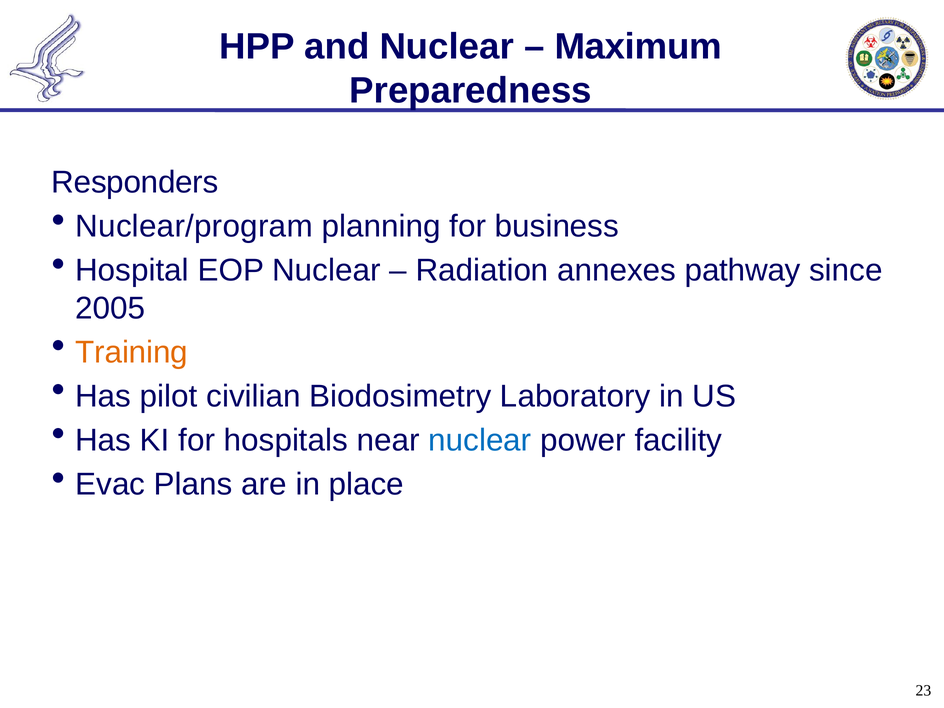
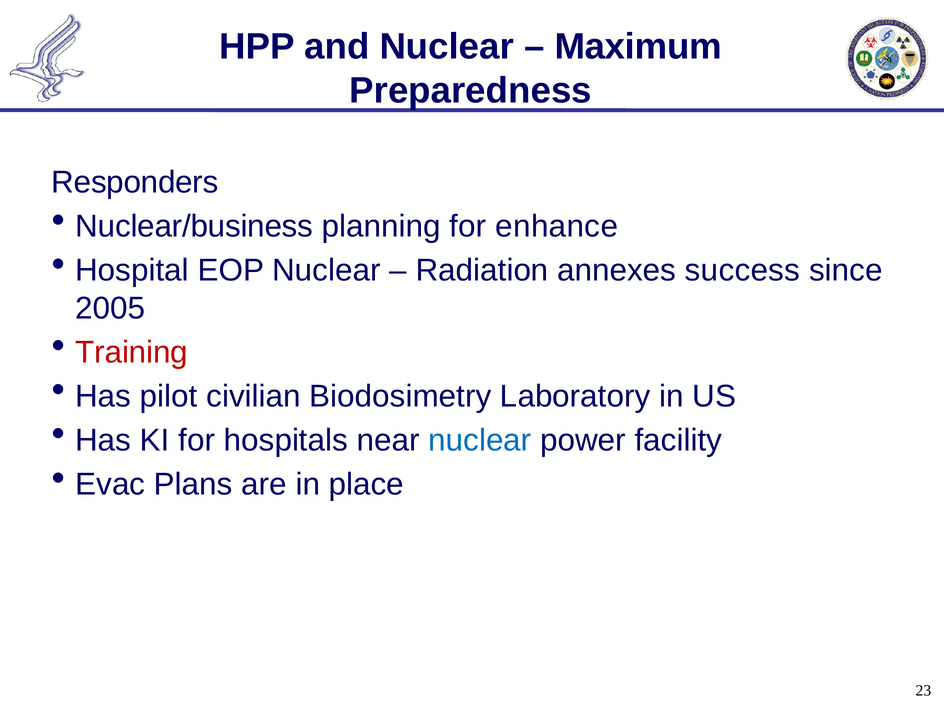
Nuclear/program: Nuclear/program -> Nuclear/business (194, 226)
business: business -> enhance (557, 226)
pathway: pathway -> success (743, 270)
Training colour: orange -> red (132, 352)
